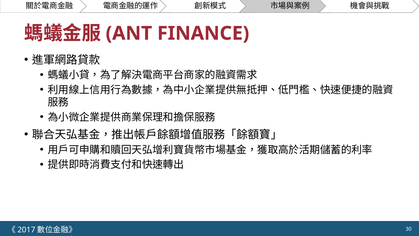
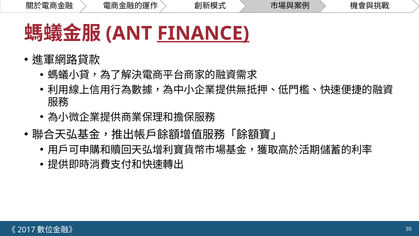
FINANCE underline: none -> present (203, 33)
